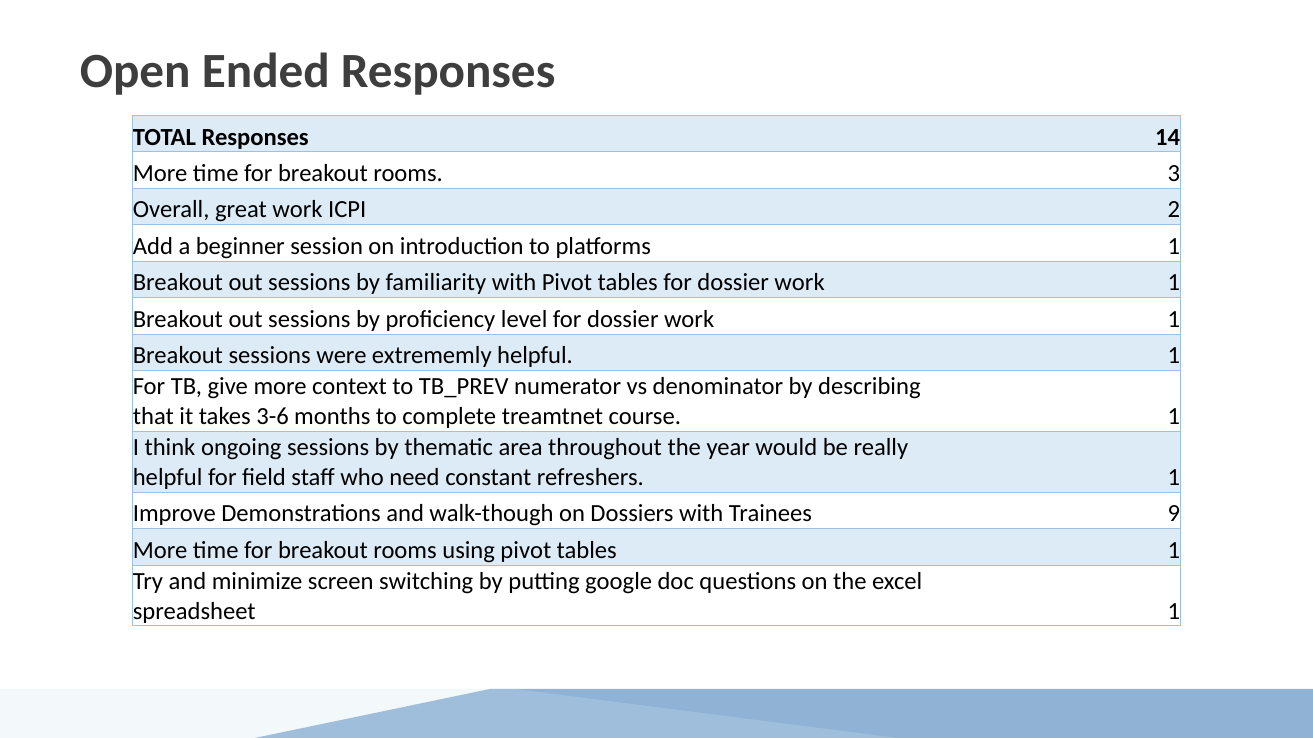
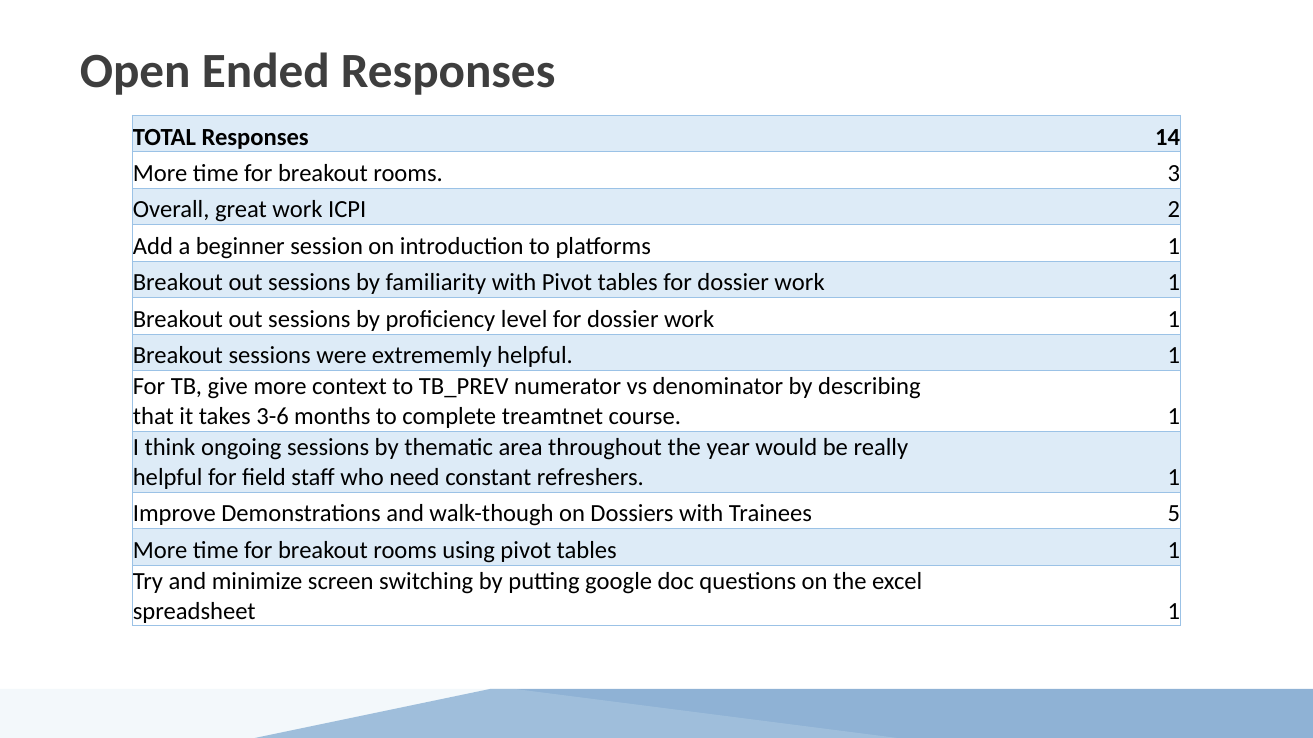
9: 9 -> 5 (1174, 514)
